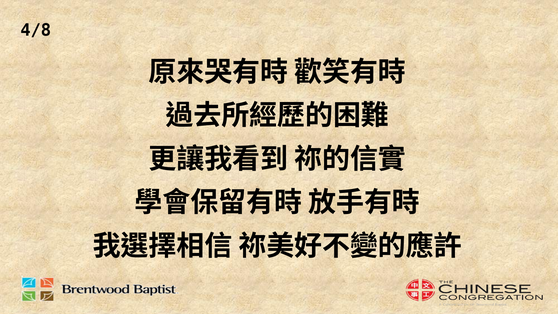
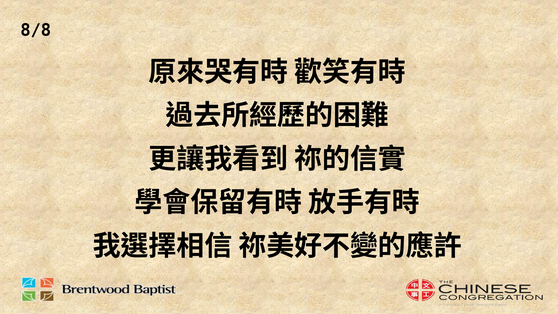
4/8: 4/8 -> 8/8 (36, 30)
